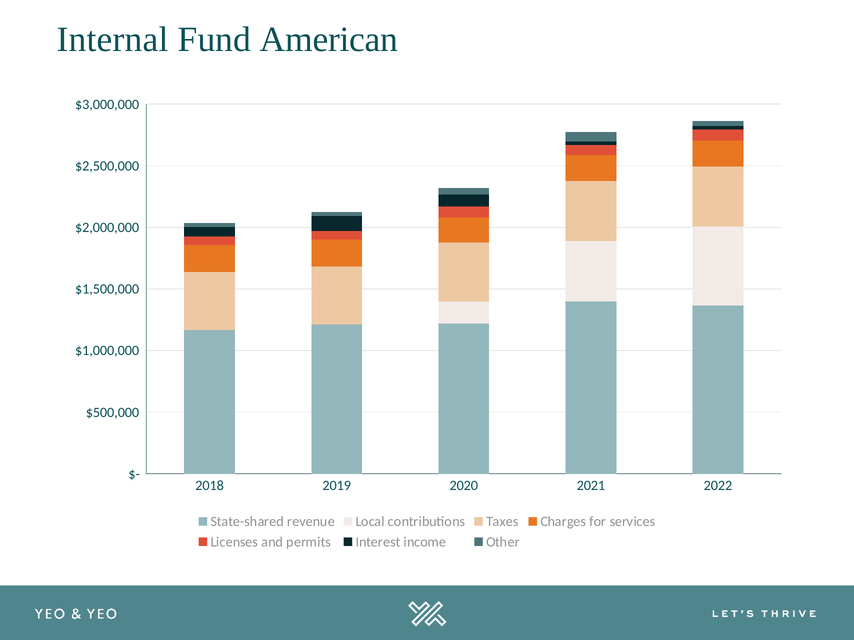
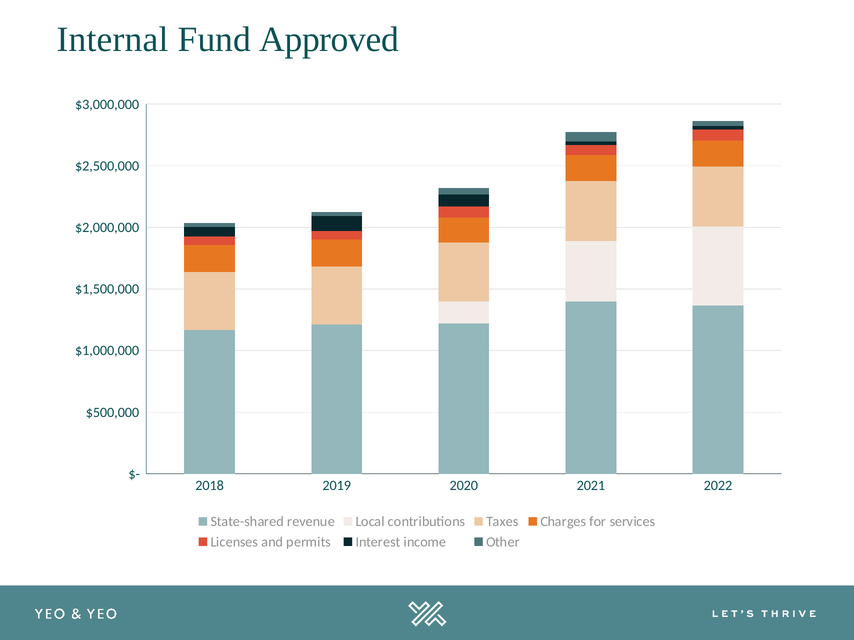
American: American -> Approved (329, 40)
